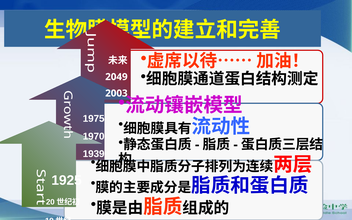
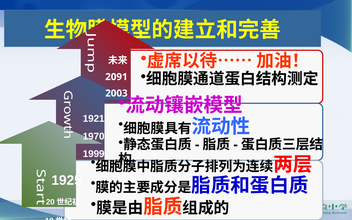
2049: 2049 -> 2091 (116, 77)
1975: 1975 -> 1921 (94, 119)
1939: 1939 -> 1999 (94, 154)
